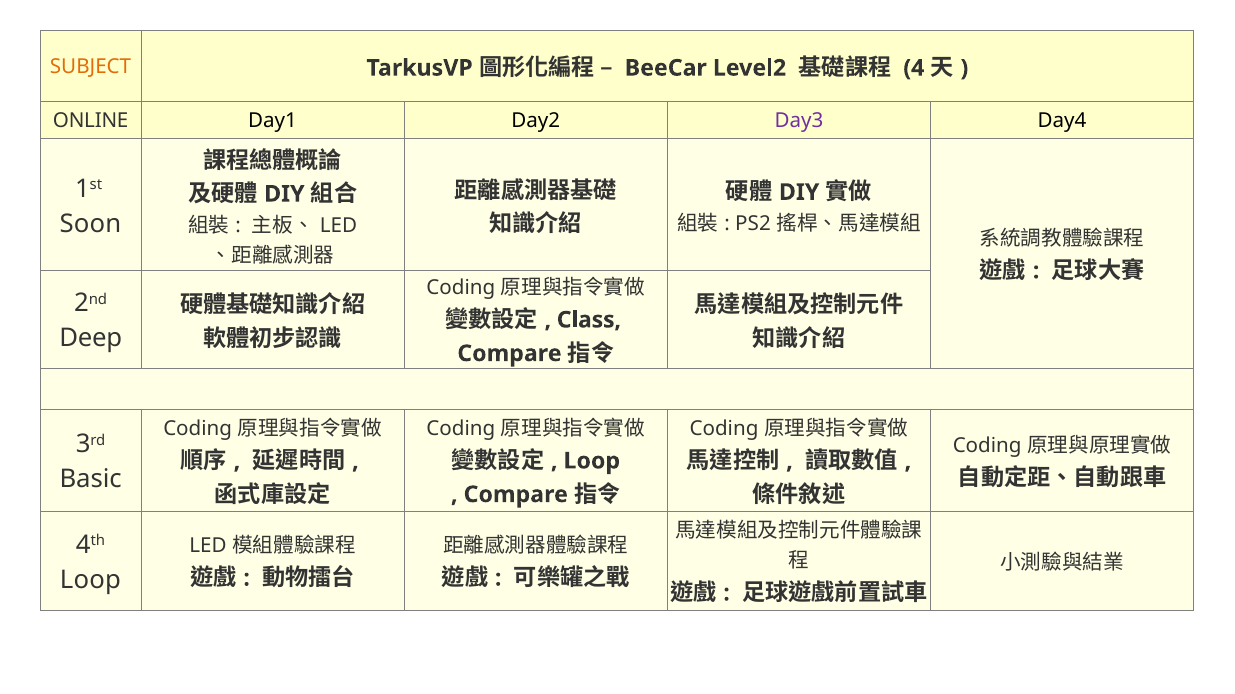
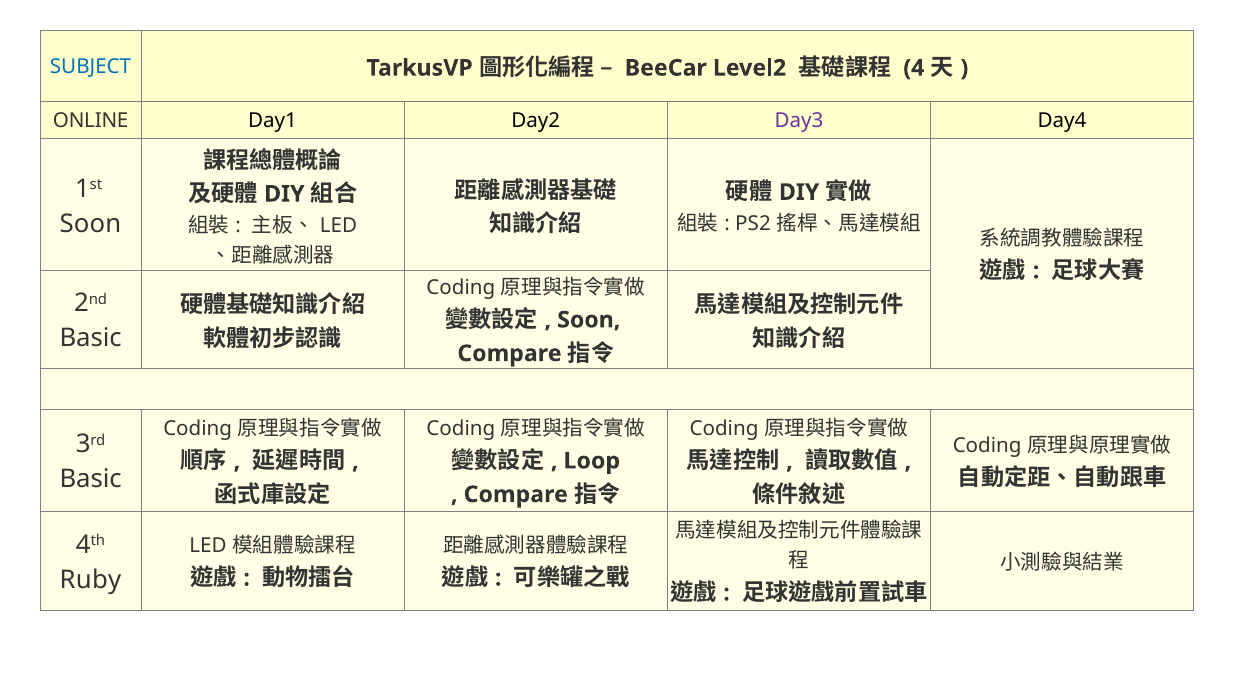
SUBJECT colour: orange -> blue (91, 67)
Class: Class -> Soon (589, 320)
Deep: Deep -> Basic (91, 339)
Loop: Loop -> Ruby (90, 580)
